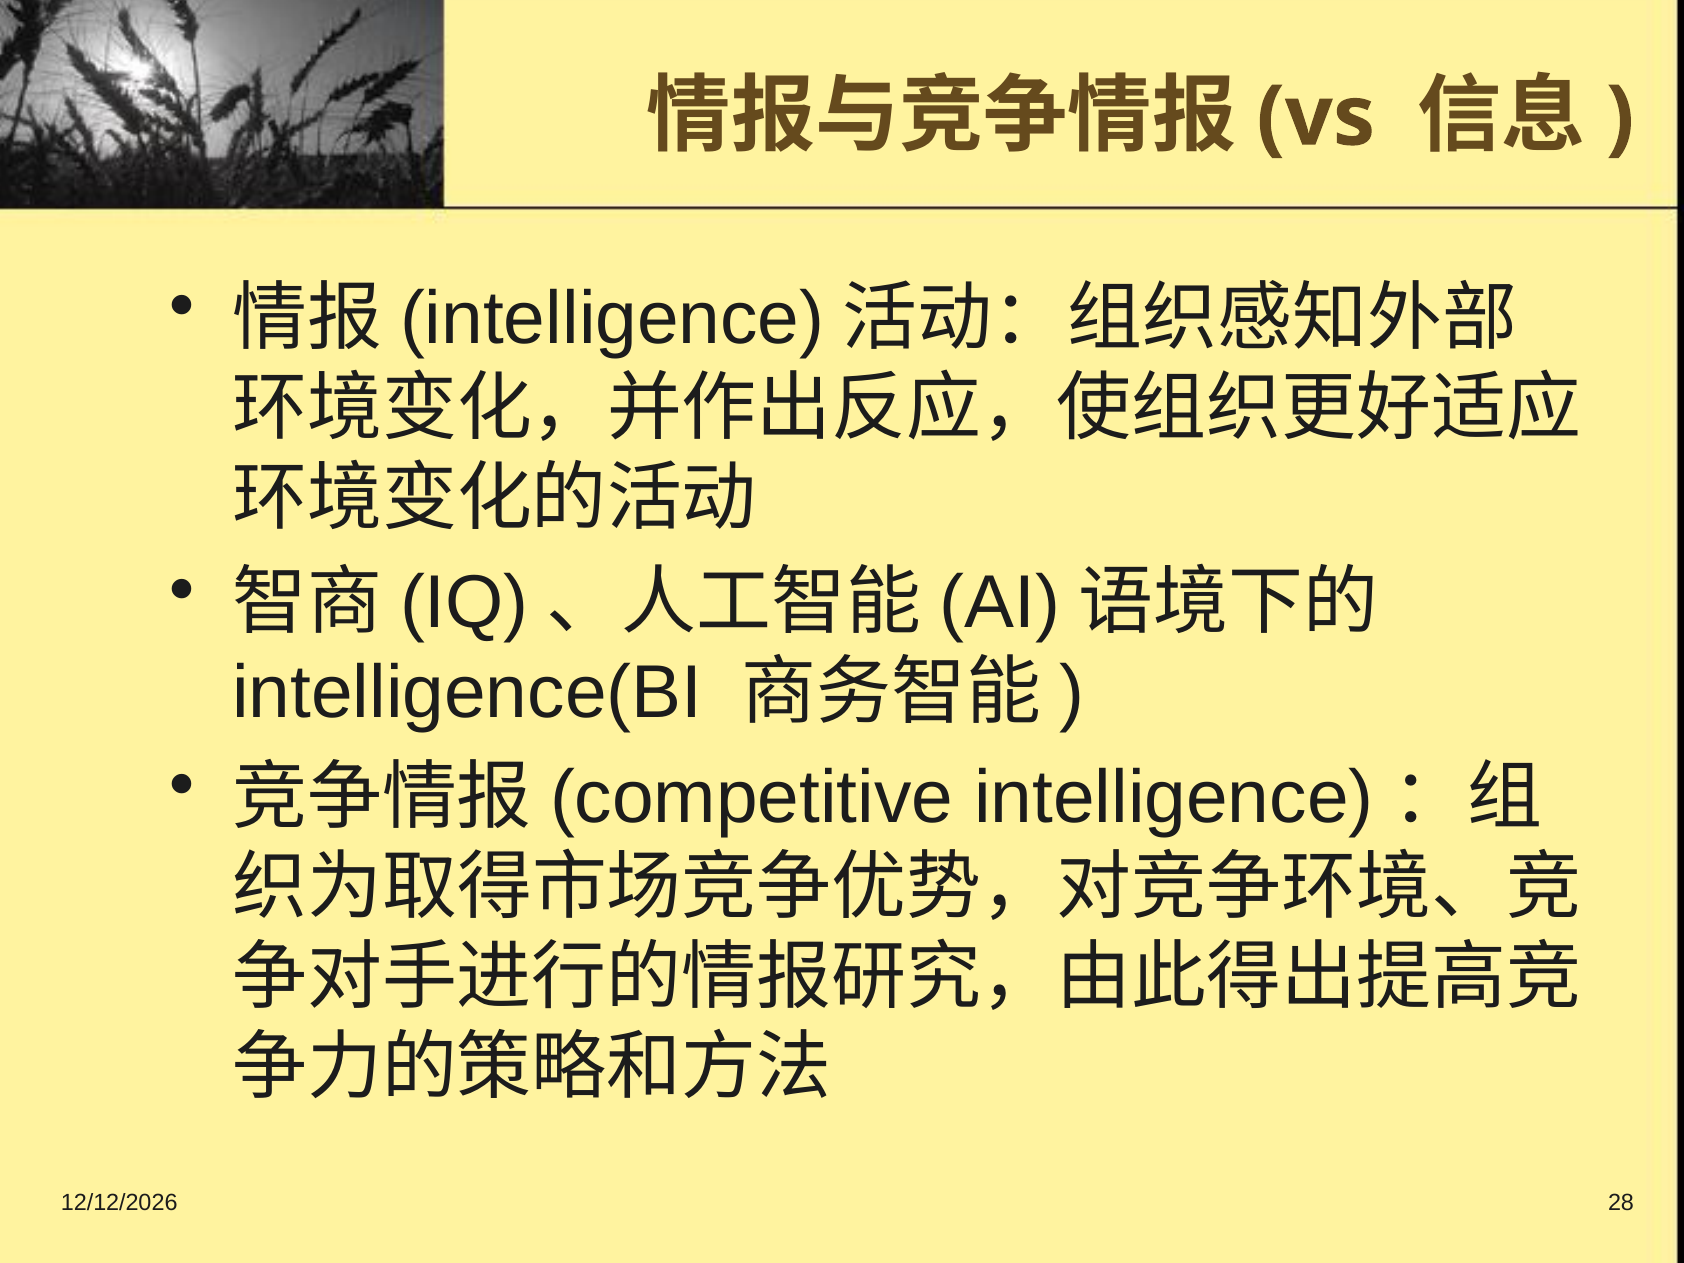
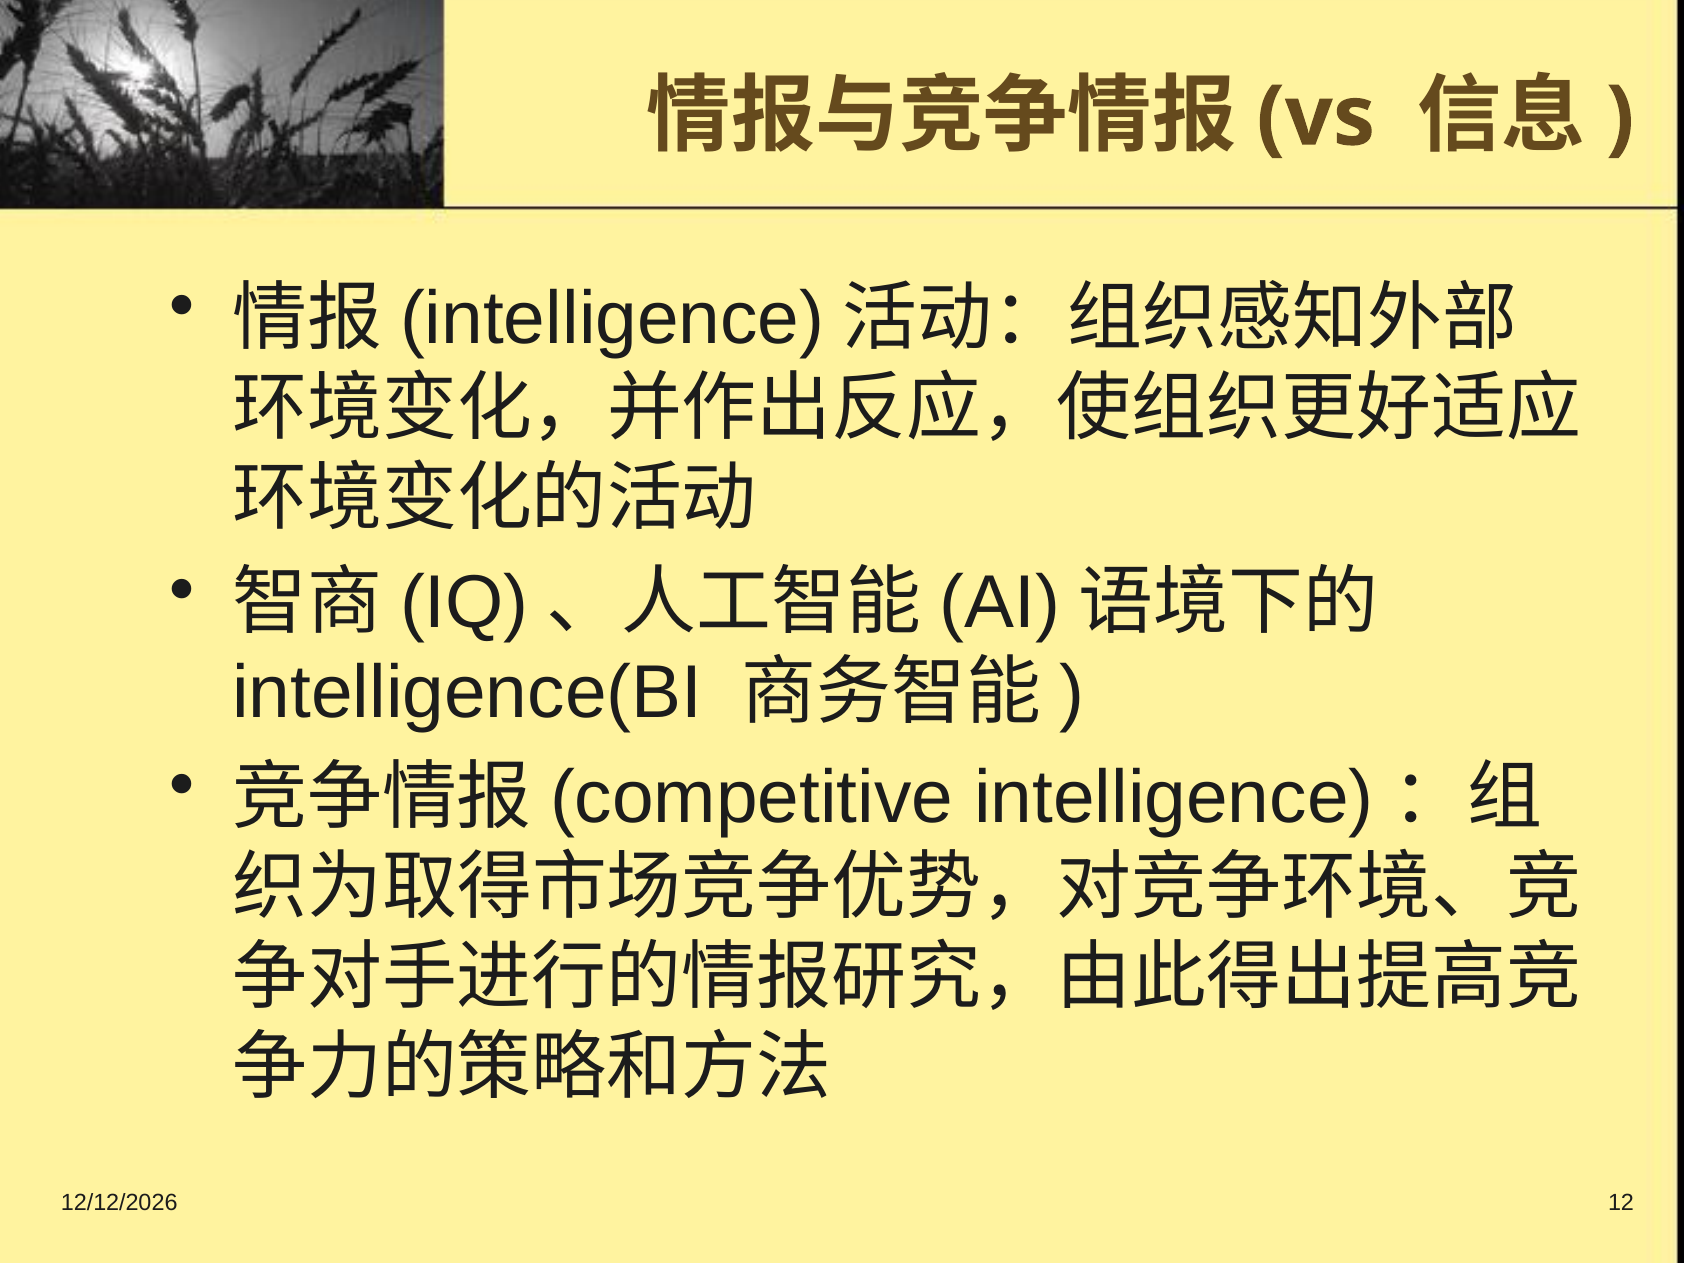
28: 28 -> 12 (1621, 1203)
